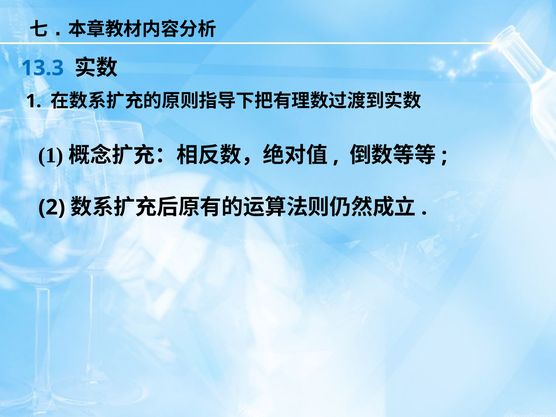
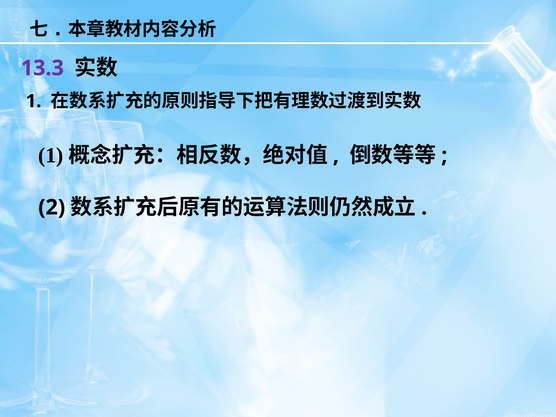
13.3 colour: blue -> purple (42, 68)
